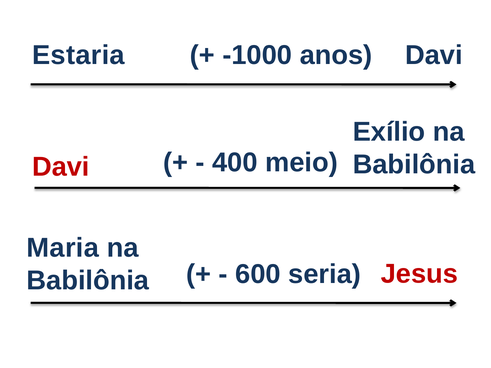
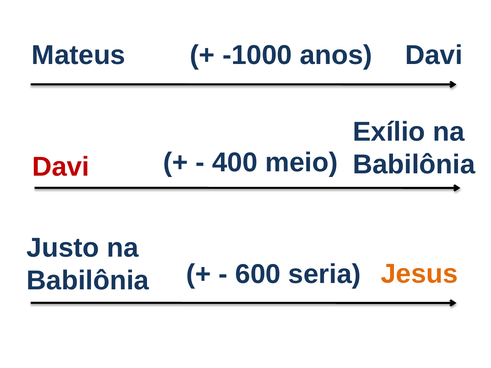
Estaria: Estaria -> Mateus (79, 55)
Maria: Maria -> Justo (63, 248)
Jesus colour: red -> orange (419, 274)
